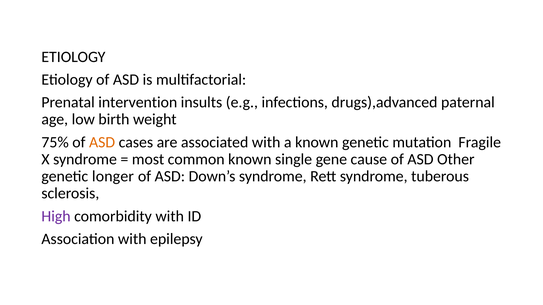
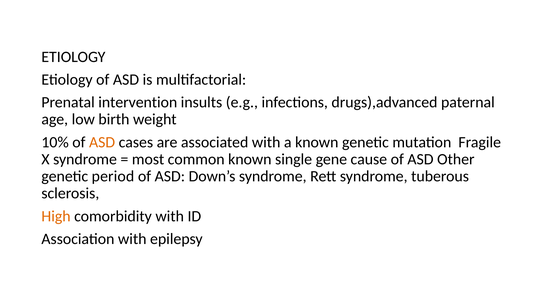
75%: 75% -> 10% (55, 142)
longer: longer -> period (113, 177)
High colour: purple -> orange (56, 216)
